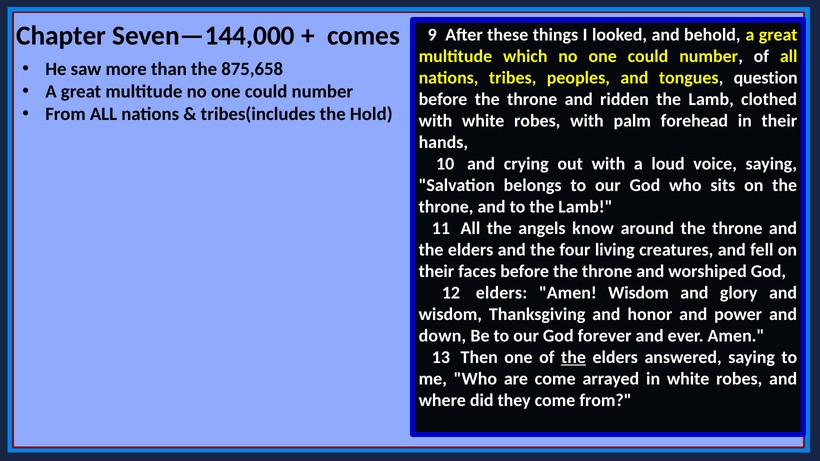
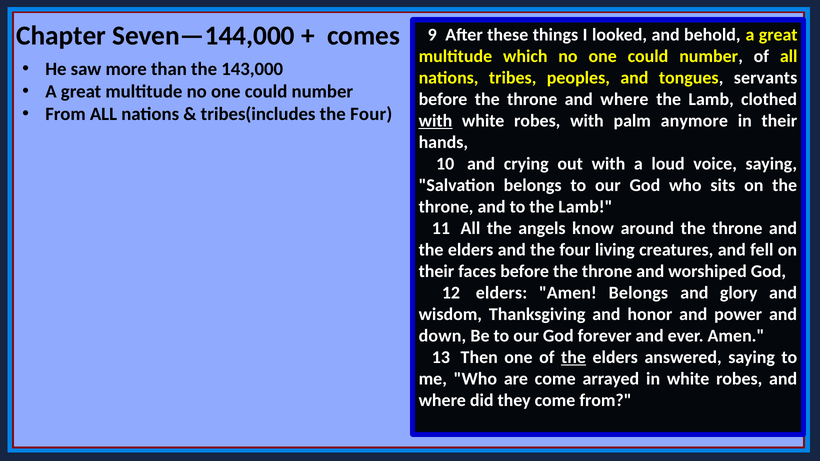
875,658: 875,658 -> 143,000 (252, 69)
question: question -> servants (766, 78)
throne and ridden: ridden -> where (624, 99)
tribes(includes the Hold: Hold -> Four (371, 114)
with underline: none -> present (435, 121)
forehead: forehead -> anymore (694, 121)
Amen Wisdom: Wisdom -> Belongs (638, 293)
